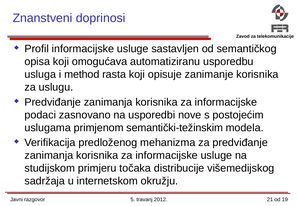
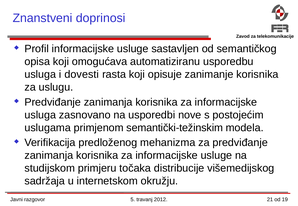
method: method -> dovesti (82, 74)
podaci: podaci -> usluga (40, 115)
